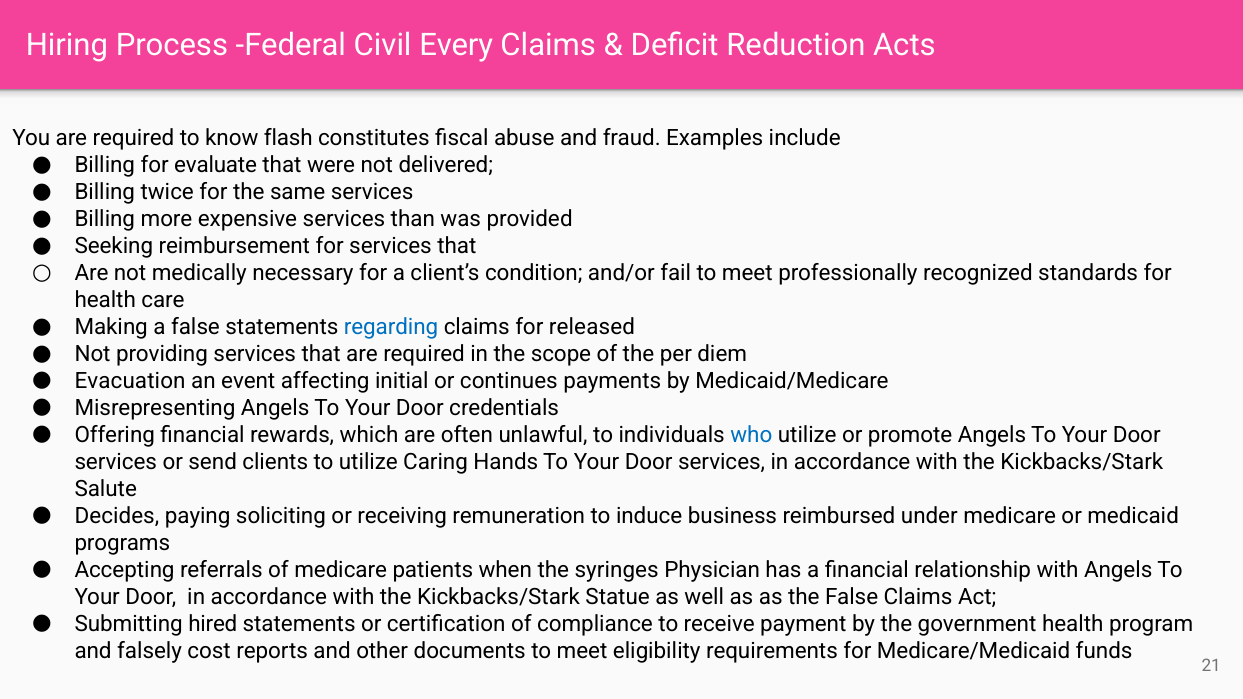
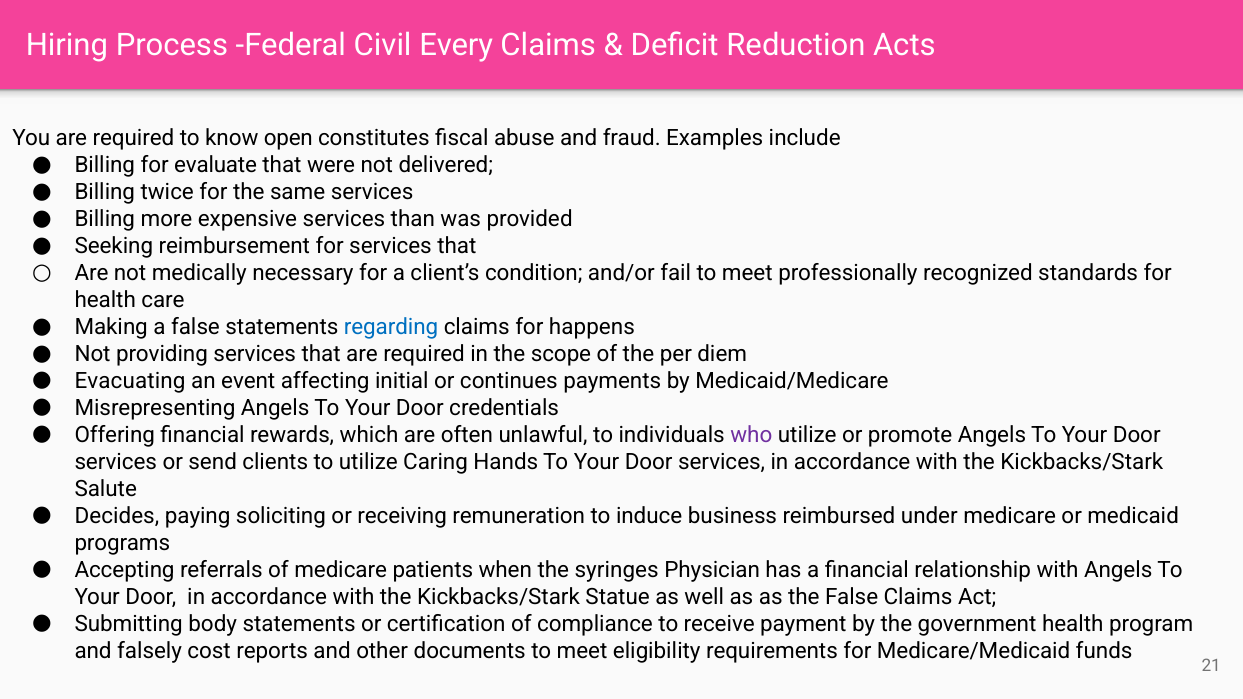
flash: flash -> open (288, 138)
released: released -> happens (592, 327)
Evacuation: Evacuation -> Evacuating (130, 381)
who colour: blue -> purple (751, 435)
hired: hired -> body (213, 624)
